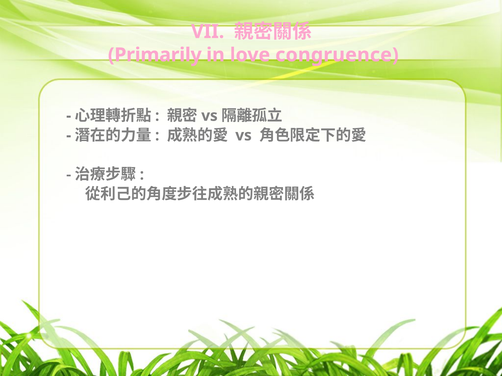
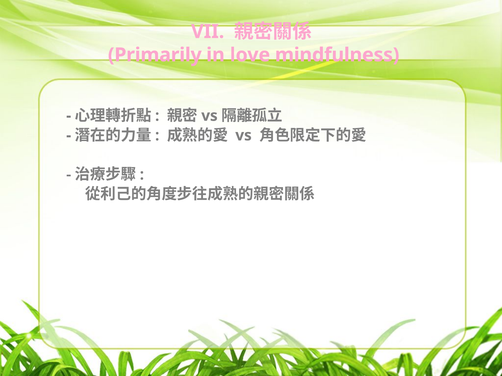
congruence: congruence -> mindfulness (337, 55)
